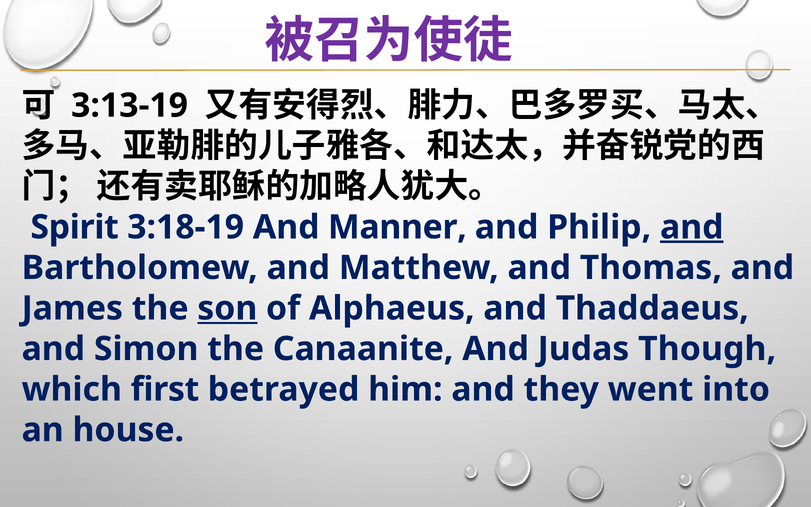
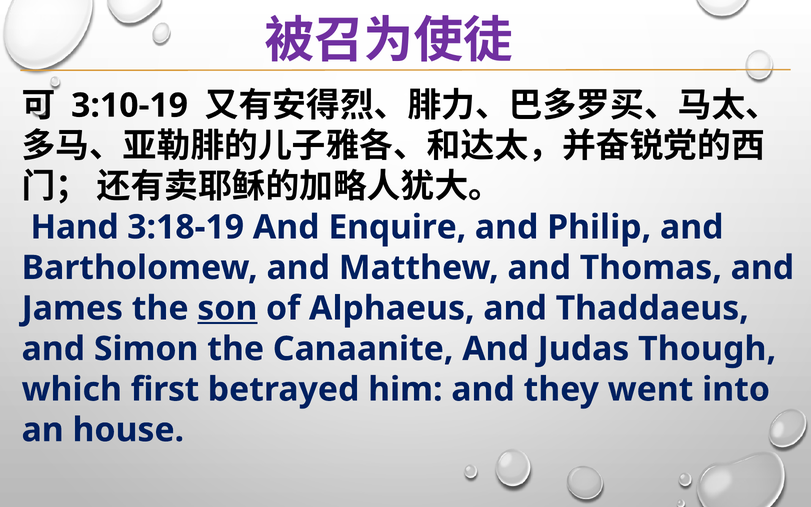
3:13-19: 3:13-19 -> 3:10-19 (130, 106)
Spirit: Spirit -> Hand (75, 227)
Manner: Manner -> Enquire (397, 227)
and underline: present -> none (692, 227)
